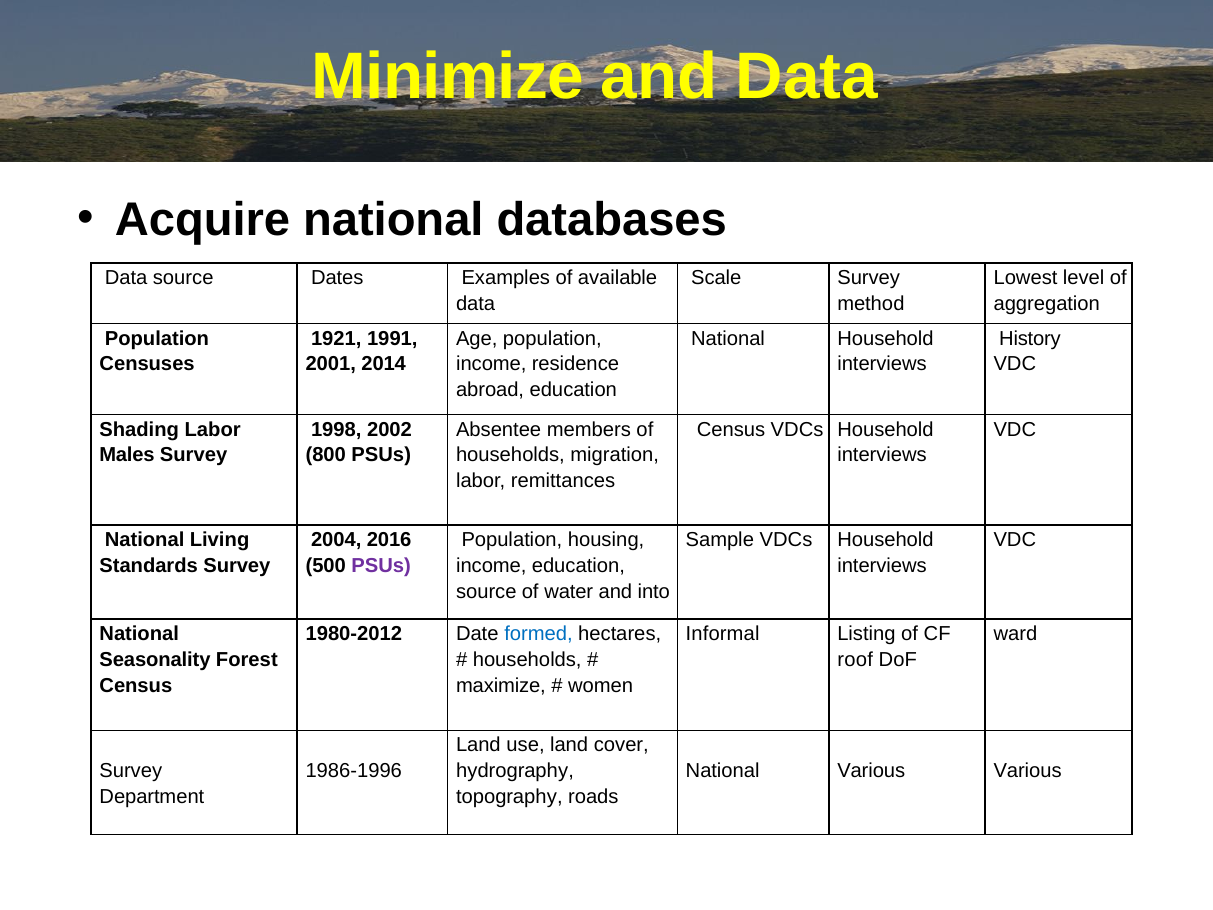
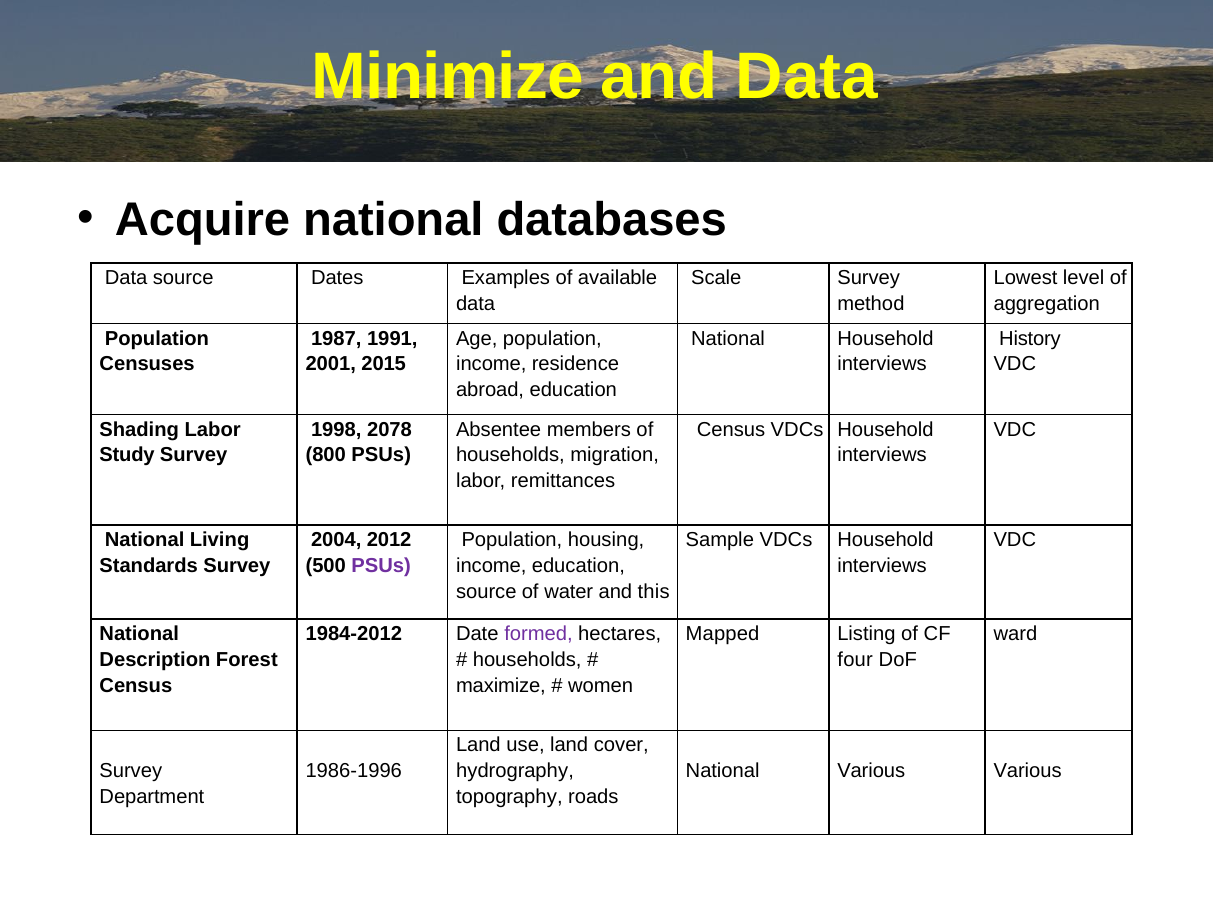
1921: 1921 -> 1987 (336, 338)
2014: 2014 -> 2015 (384, 364)
2002: 2002 -> 2078 (390, 429)
Males: Males -> Study (127, 455)
2016: 2016 -> 2012 (389, 540)
into: into -> this (654, 591)
1980-2012: 1980-2012 -> 1984-2012 (354, 634)
formed colour: blue -> purple (538, 634)
Informal: Informal -> Mapped (723, 634)
Seasonality: Seasonality -> Description (155, 660)
roof: roof -> four (855, 660)
